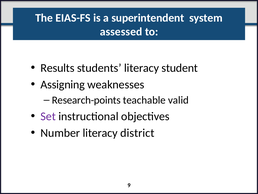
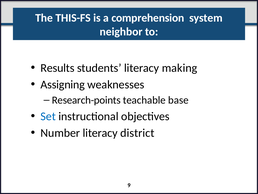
EIAS-FS: EIAS-FS -> THIS-FS (73, 18)
superintendent: superintendent -> comprehension (148, 18)
assessed: assessed -> neighbor (121, 32)
student: student -> making (180, 68)
valid: valid -> base (178, 100)
Set colour: purple -> blue (48, 116)
